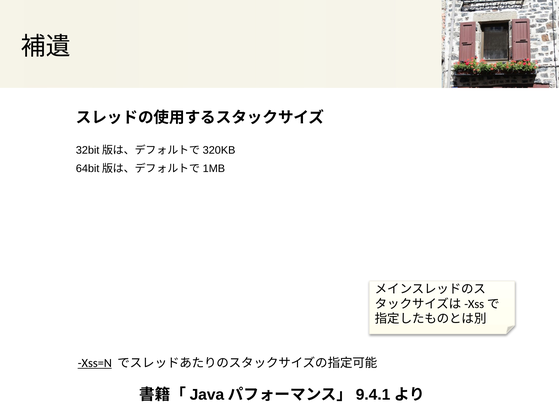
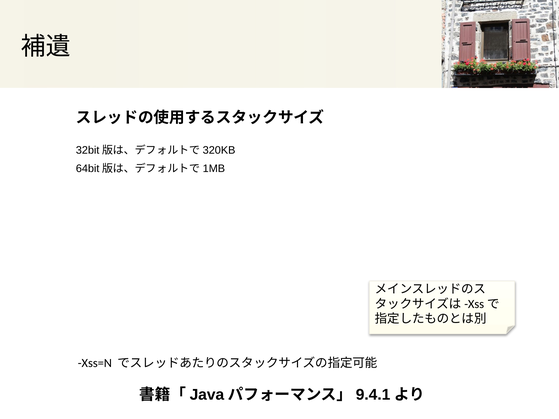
Xss=N underline: present -> none (95, 363)
